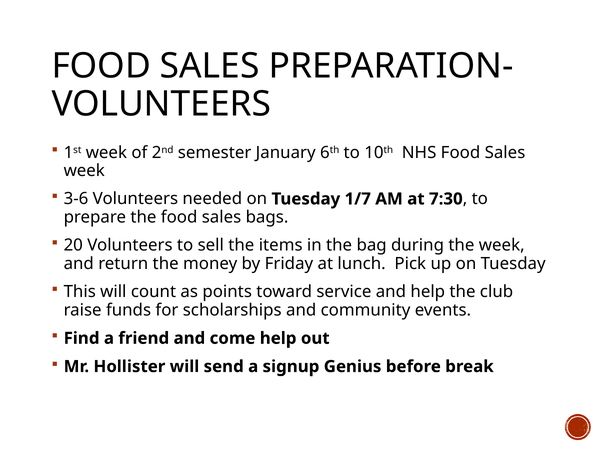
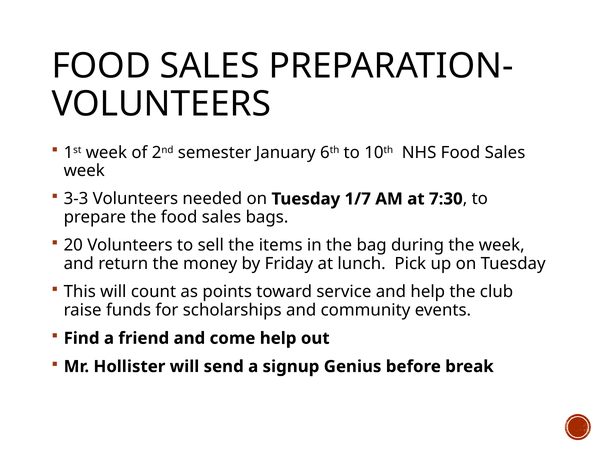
3-6: 3-6 -> 3-3 (76, 199)
